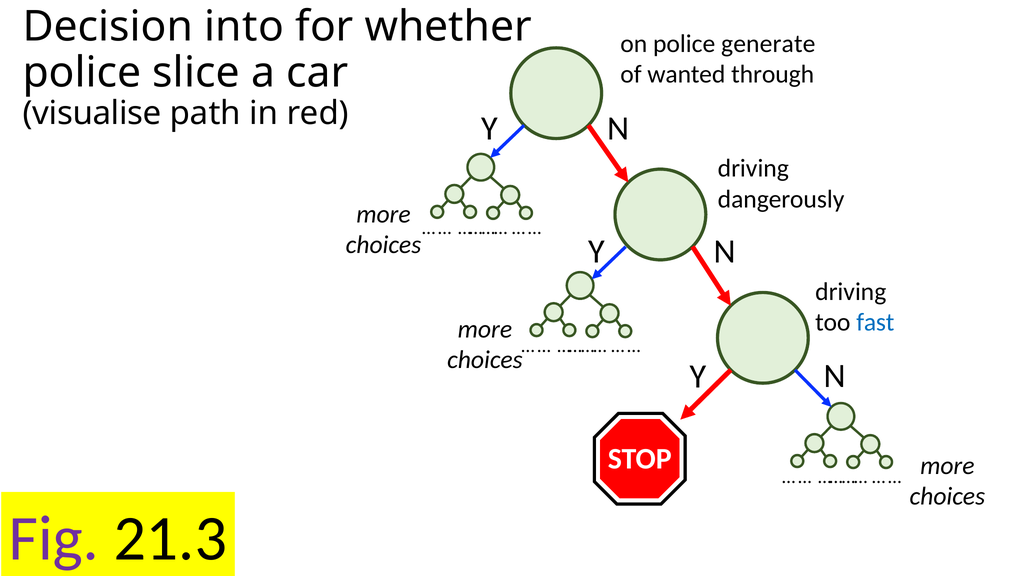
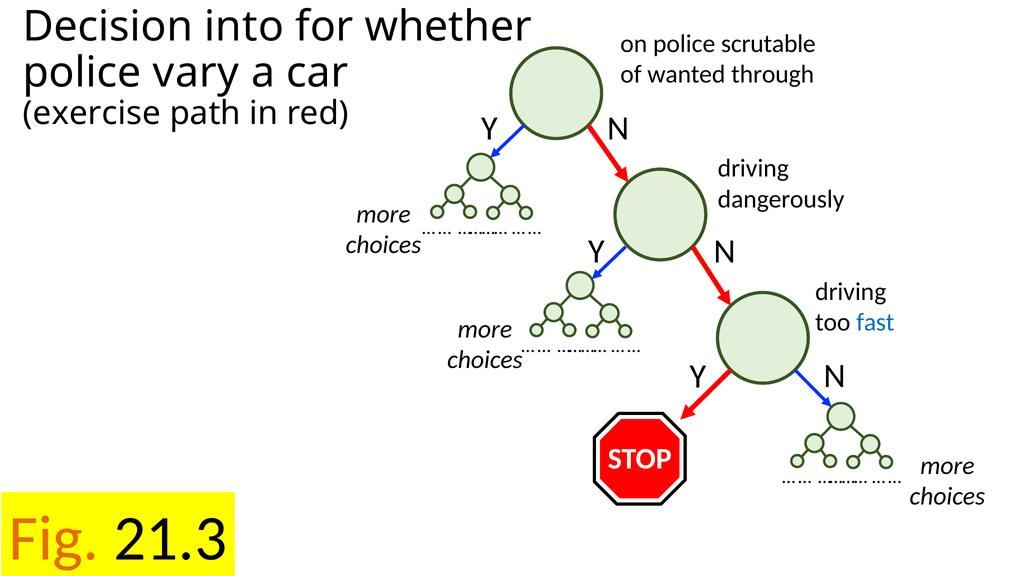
generate: generate -> scrutable (768, 44)
slice: slice -> vary (196, 73)
visualise: visualise -> exercise (92, 114)
Fig colour: purple -> orange (54, 539)
